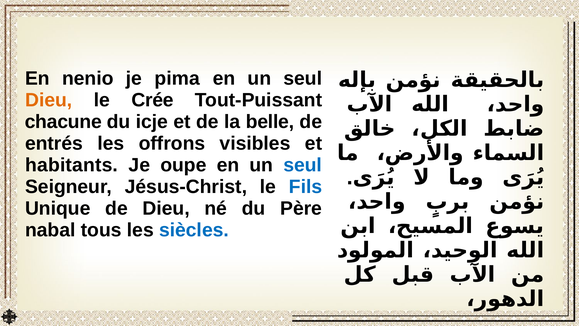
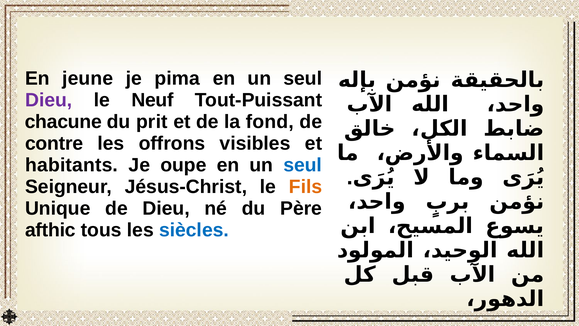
nenio: nenio -> jeune (88, 78)
Dieu colour: orange -> purple (49, 100)
Crée: Crée -> Neuf (152, 100)
icje: icje -> prit (152, 122)
belle: belle -> fond (270, 122)
entrés: entrés -> contre (54, 143)
Fils colour: blue -> orange (306, 187)
nabal: nabal -> afthic (50, 230)
